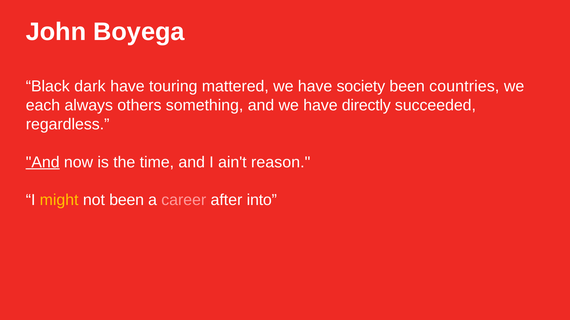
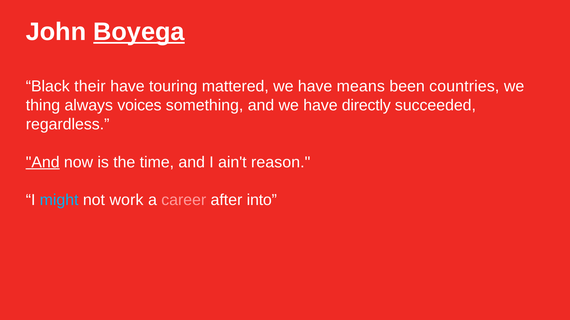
Boyega underline: none -> present (139, 32)
dark: dark -> their (90, 86)
society: society -> means (361, 86)
each: each -> thing (43, 105)
others: others -> voices (139, 105)
might colour: yellow -> light blue (59, 200)
not been: been -> work (126, 200)
